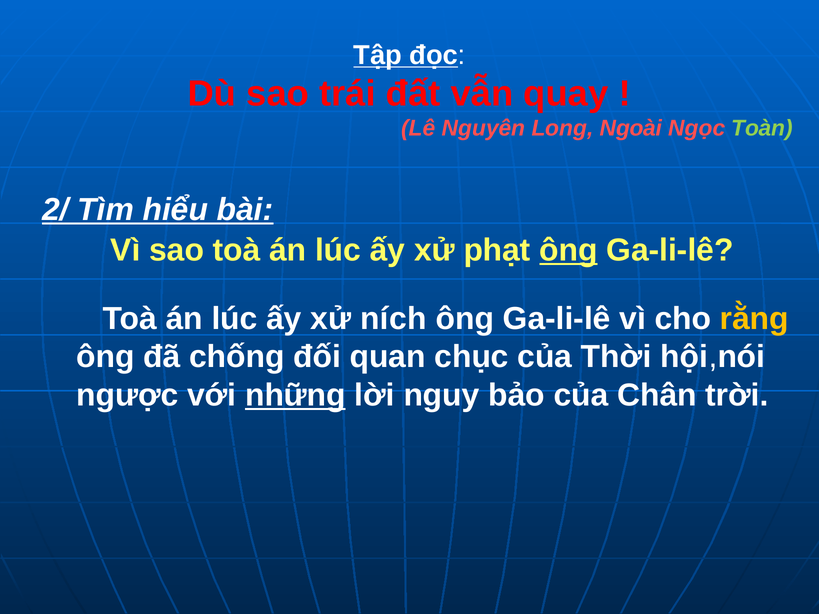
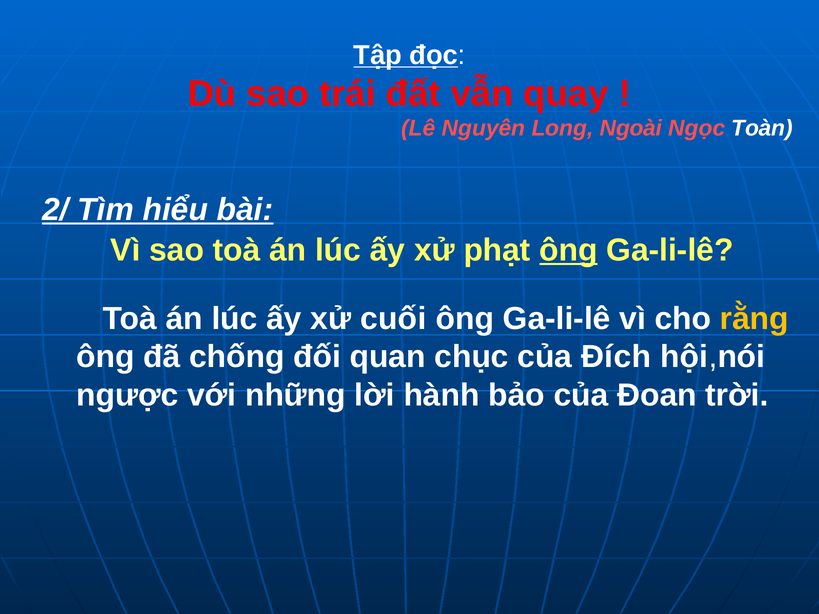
Toàn colour: light green -> white (762, 128)
ních: ních -> cuối (393, 319)
Thời: Thời -> Đích (616, 357)
những underline: present -> none (295, 395)
nguy: nguy -> hành (441, 395)
Chân: Chân -> Đoan (657, 395)
